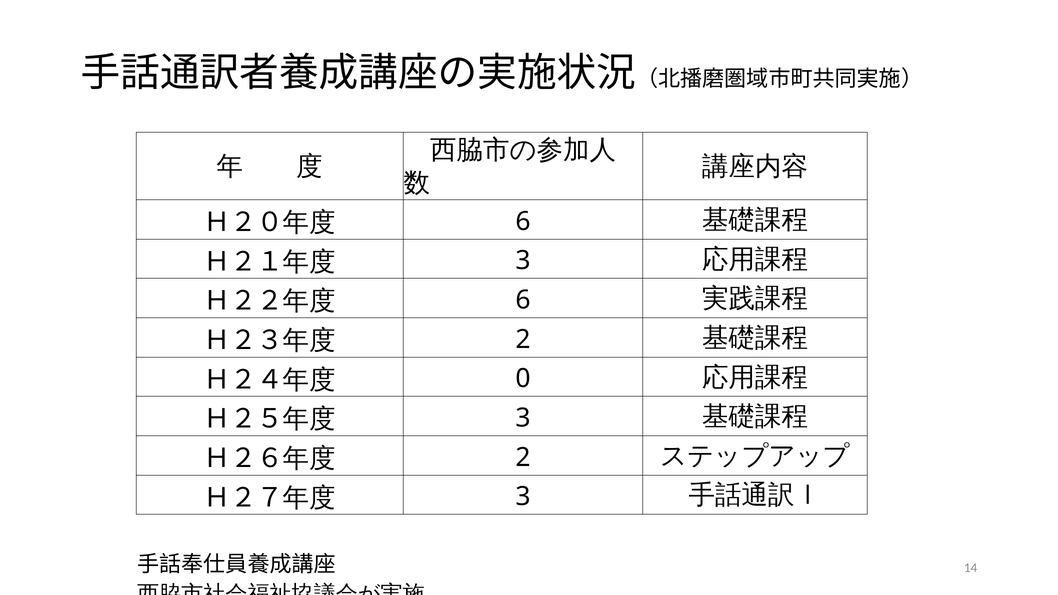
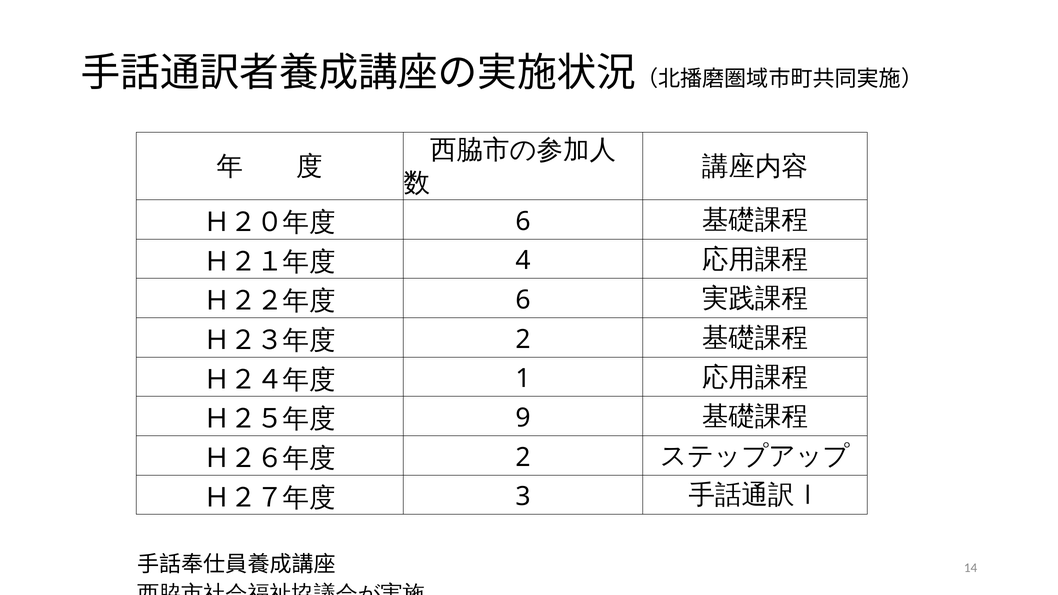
3: 3 -> 4 (523, 261)
0: 0 -> 1 (523, 379)
3: 3 -> 9 (523, 418)
